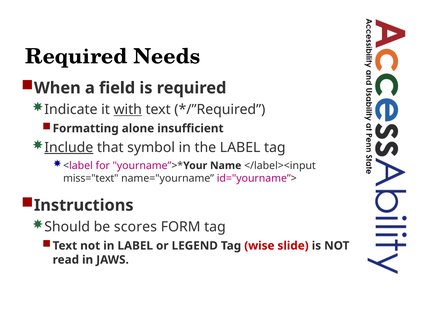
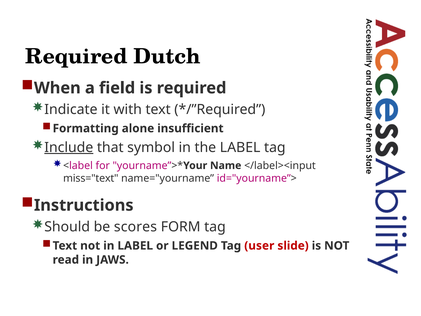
Needs: Needs -> Dutch (167, 57)
with underline: present -> none (128, 110)
wise: wise -> user (259, 246)
